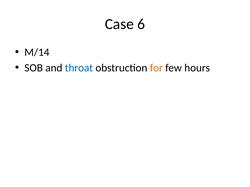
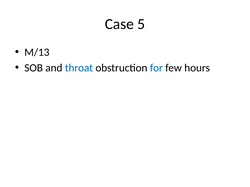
6: 6 -> 5 (141, 24)
M/14: M/14 -> M/13 (37, 52)
for colour: orange -> blue (156, 68)
